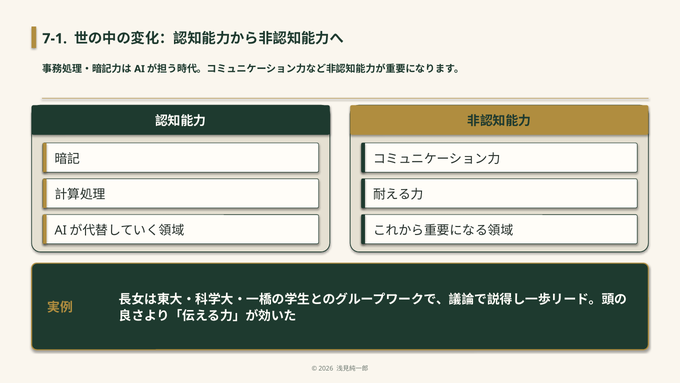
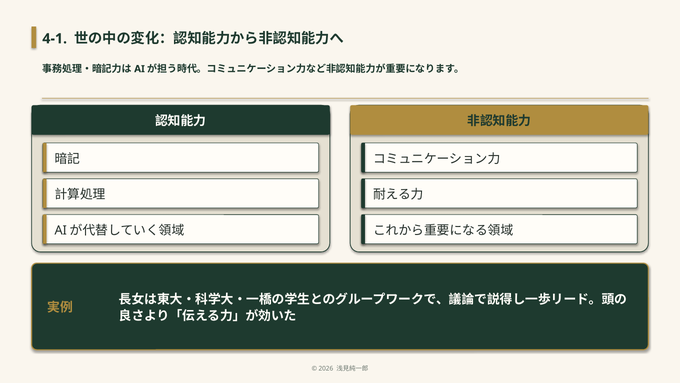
7-1: 7-1 -> 4-1 (55, 39)
